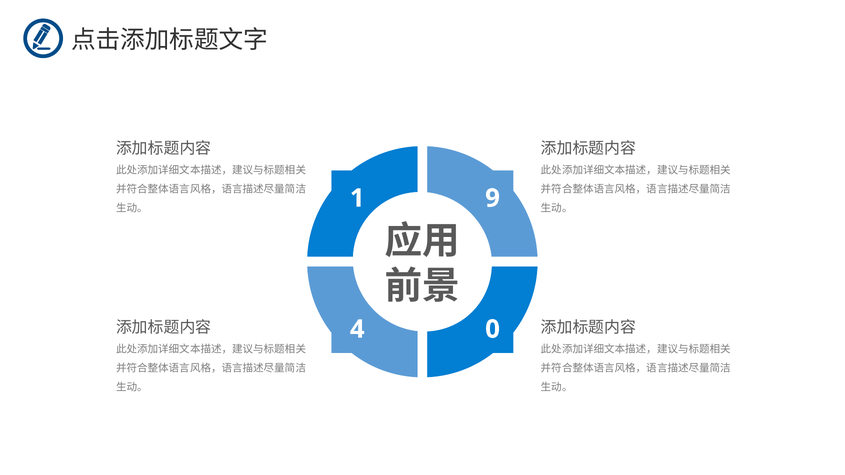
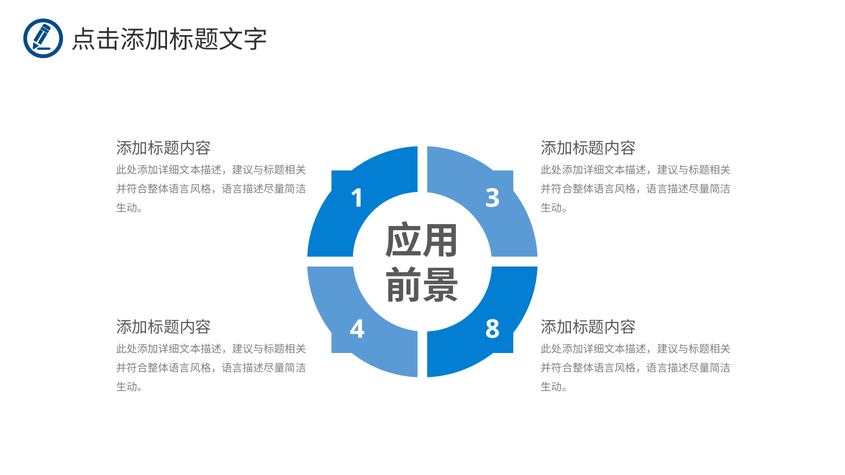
9: 9 -> 3 (493, 198)
0: 0 -> 8 (493, 329)
